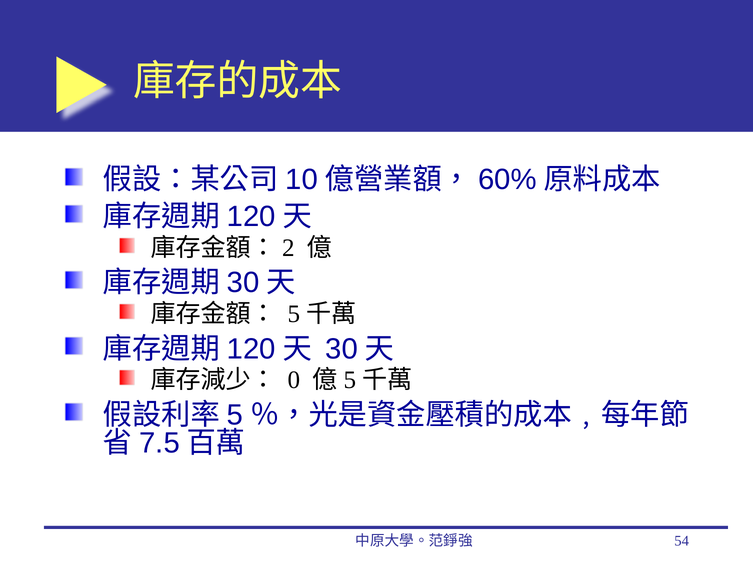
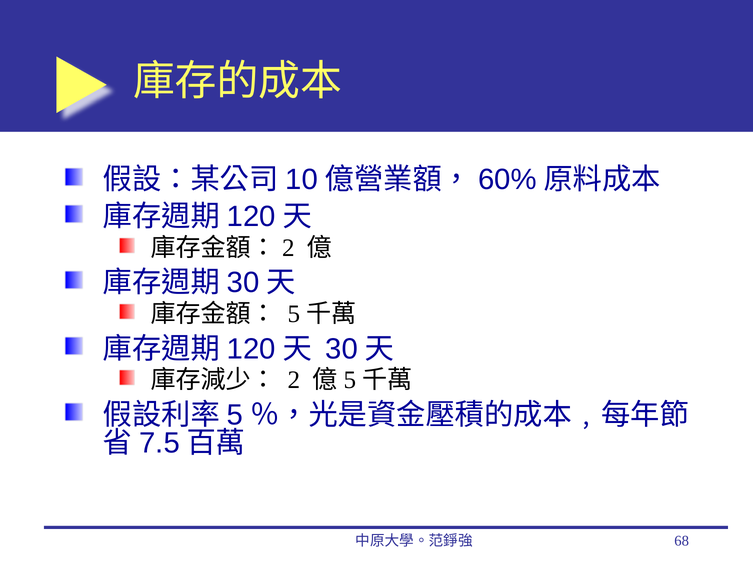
0: 0 -> 2 (294, 380)
54: 54 -> 68 (682, 541)
